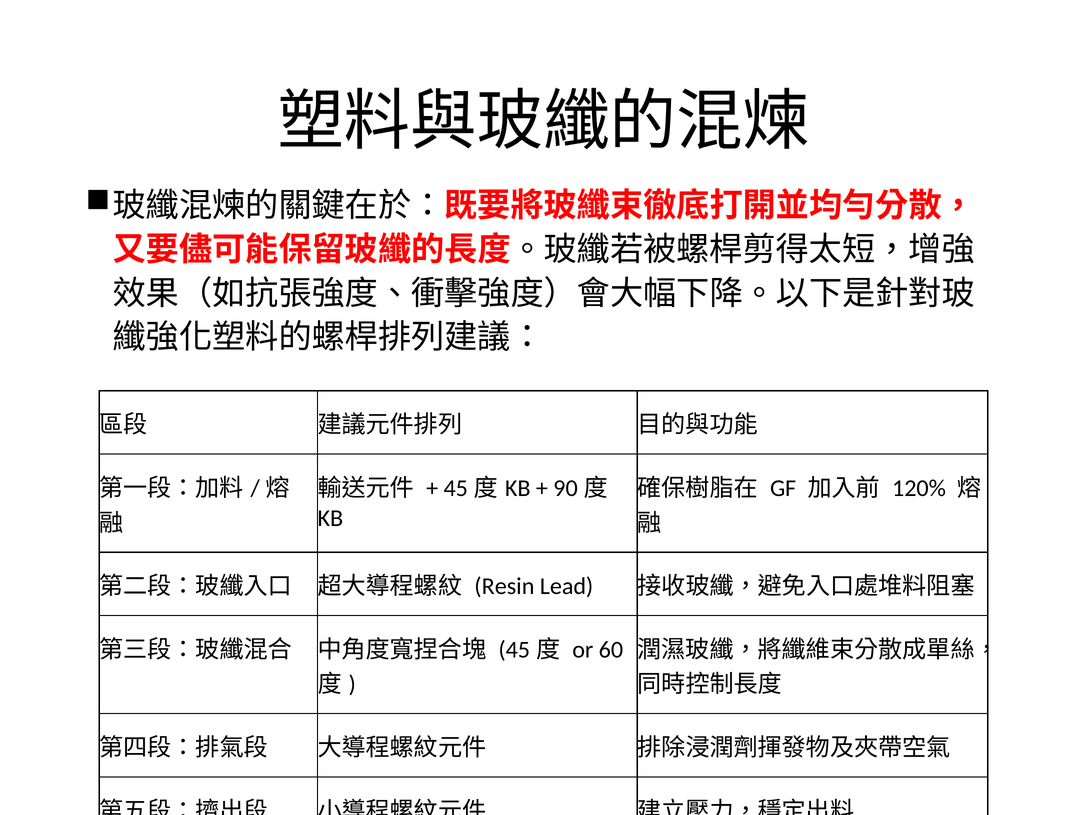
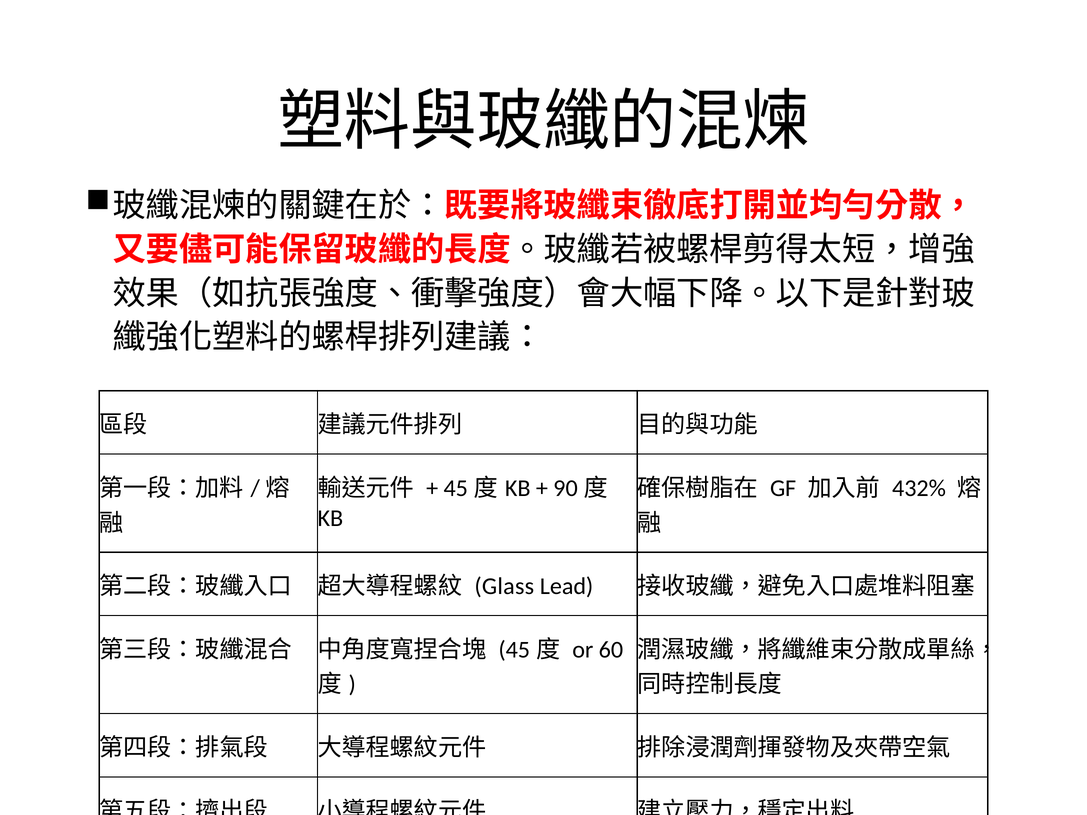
120%: 120% -> 432% (919, 488)
Resin: Resin -> Glass (504, 587)
